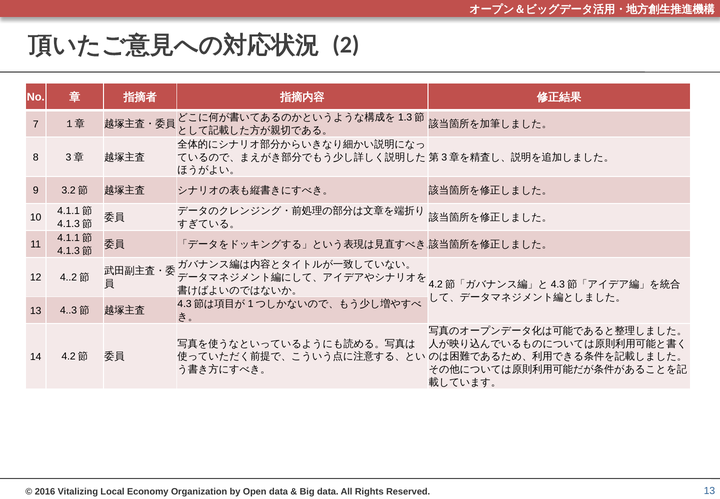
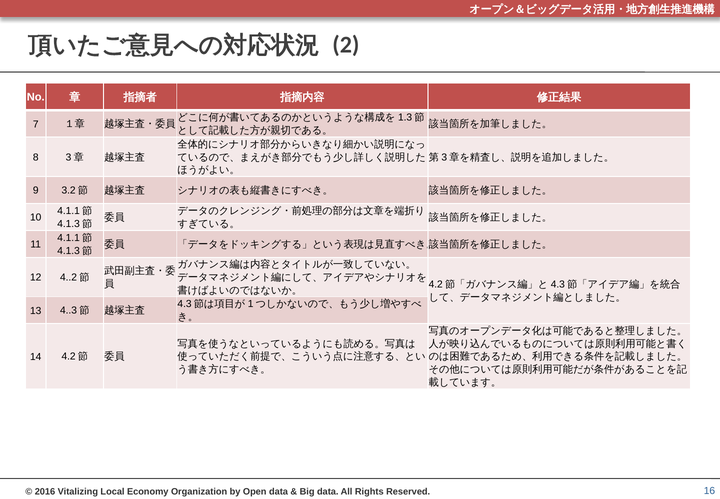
13: 13 -> 16 (709, 491)
